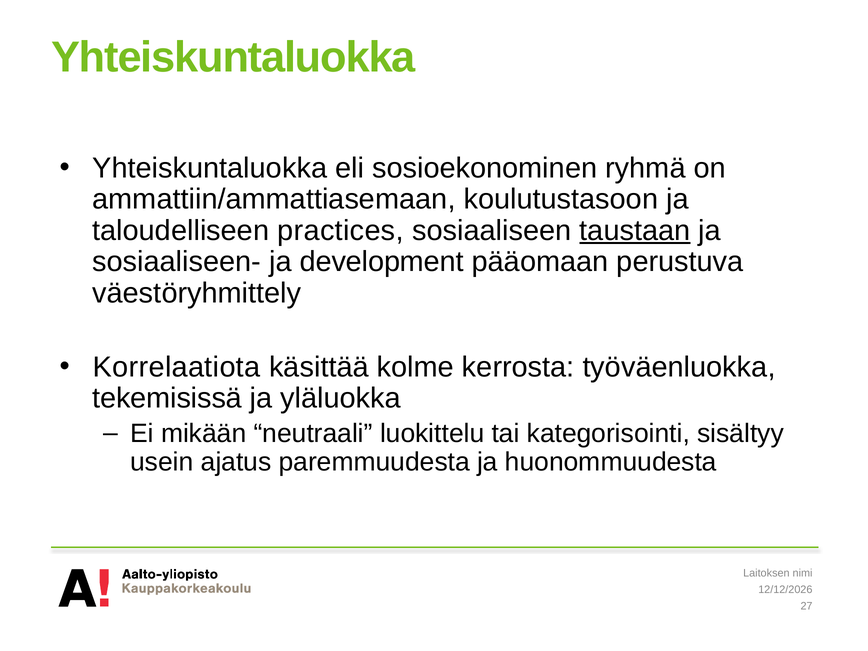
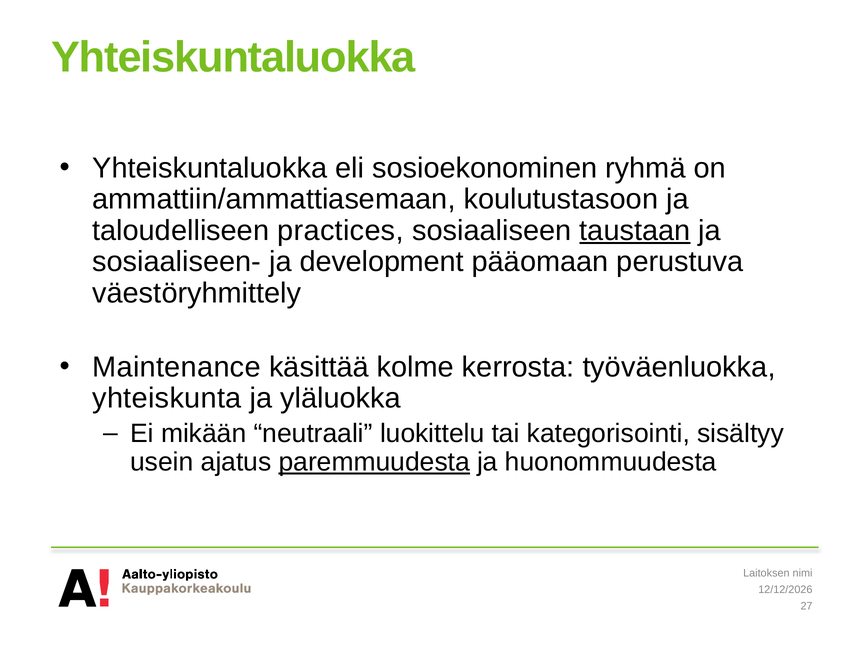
Korrelaatiota: Korrelaatiota -> Maintenance (177, 367)
tekemisissä: tekemisissä -> yhteiskunta (167, 398)
paremmuudesta underline: none -> present (374, 462)
